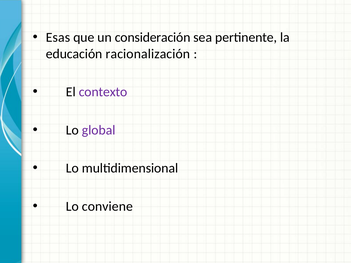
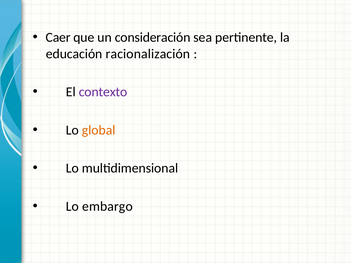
Esas: Esas -> Caer (58, 37)
global colour: purple -> orange (99, 130)
conviene: conviene -> embargo (107, 206)
